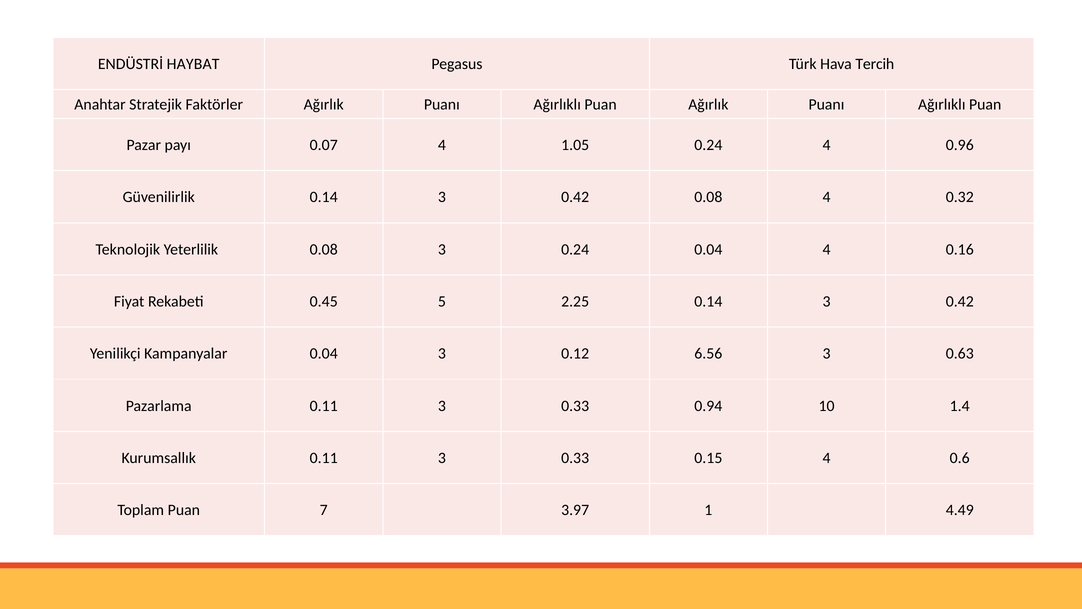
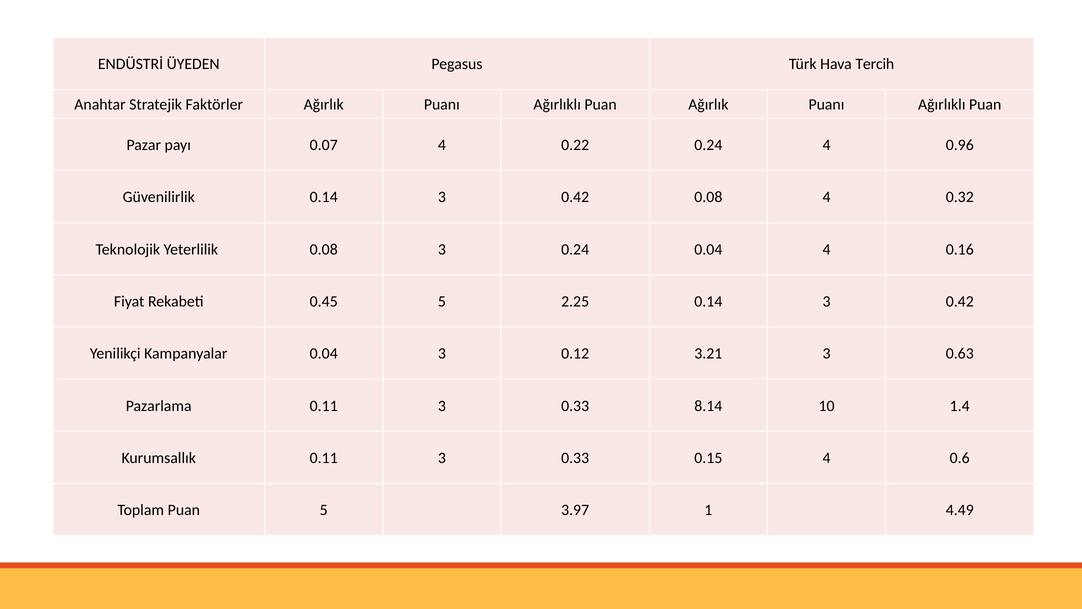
HAYBAT: HAYBAT -> ÜYEDEN (193, 64)
1.05: 1.05 -> 0.22 (575, 145)
6.56: 6.56 -> 3.21 (708, 353)
0.94: 0.94 -> 8.14 (708, 406)
Puan 7: 7 -> 5 (324, 510)
